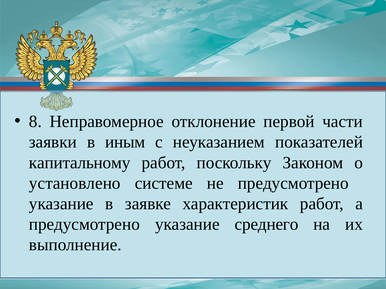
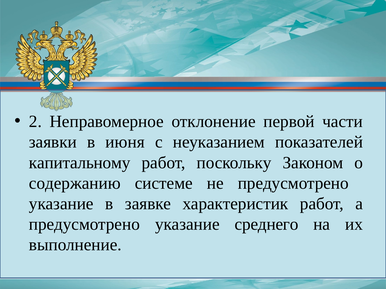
8: 8 -> 2 (35, 122)
иным: иным -> июня (125, 142)
установлено: установлено -> содержанию (75, 183)
